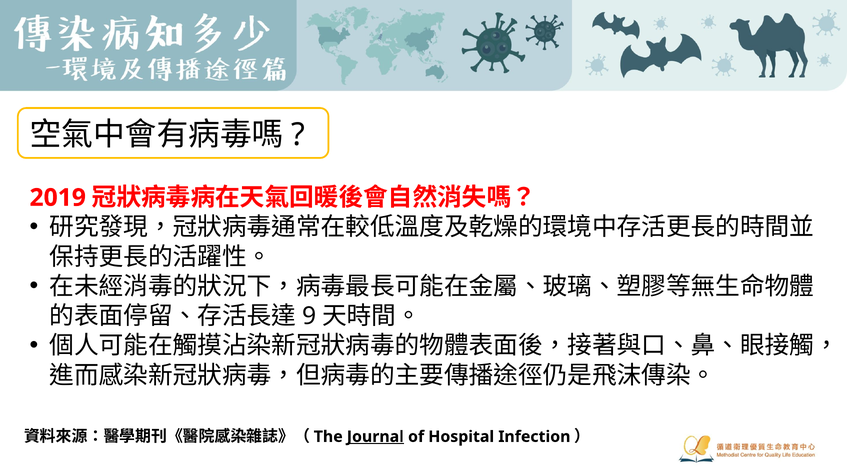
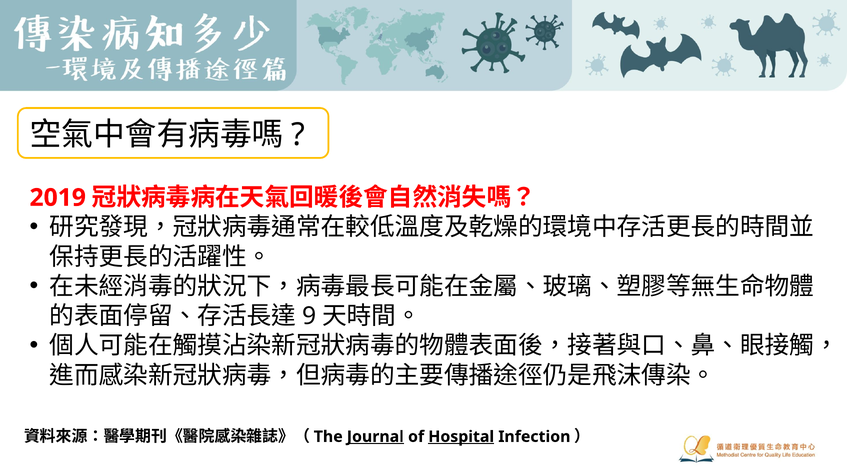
Hospital underline: none -> present (461, 437)
